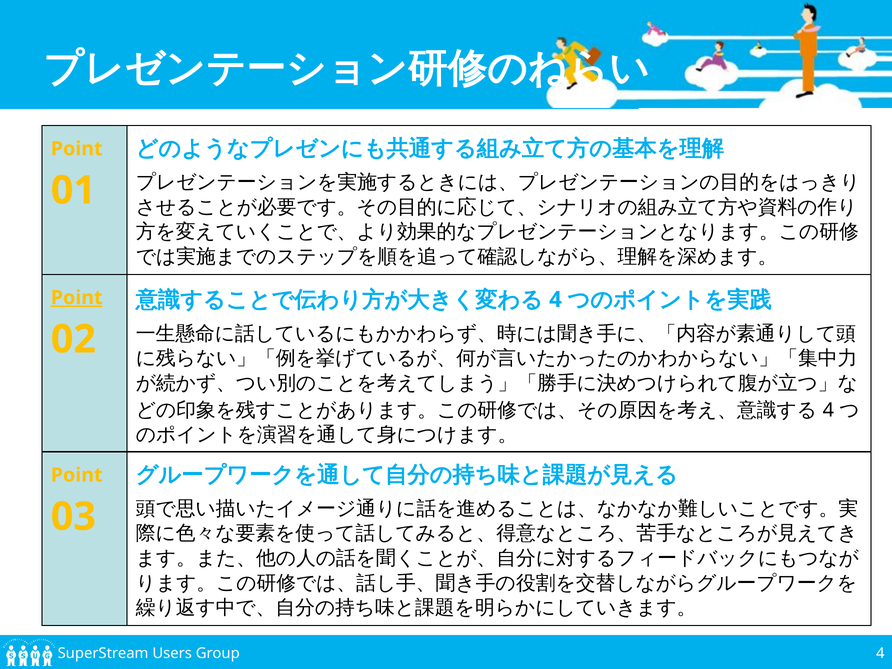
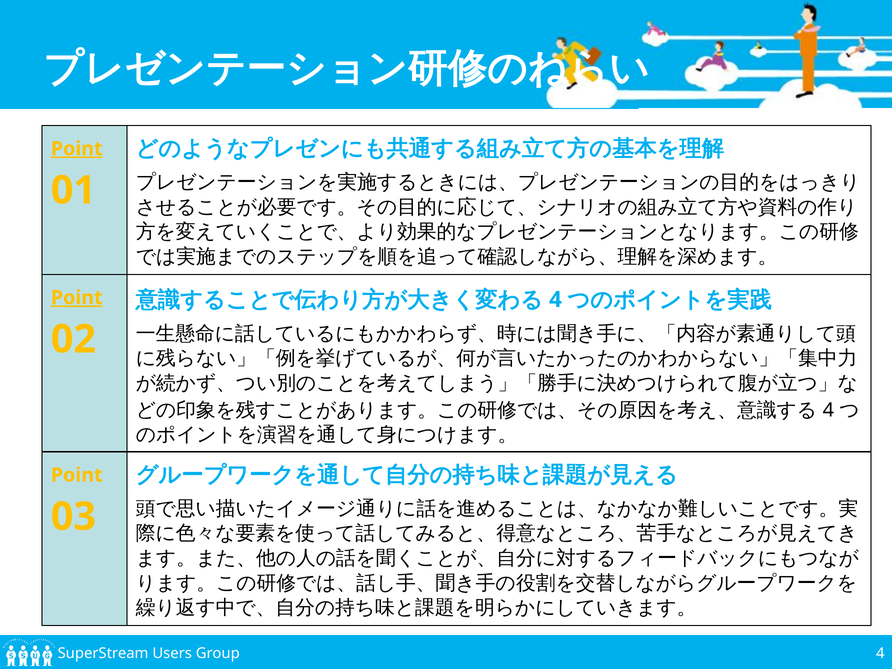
Point underline: none -> present (77, 149)
